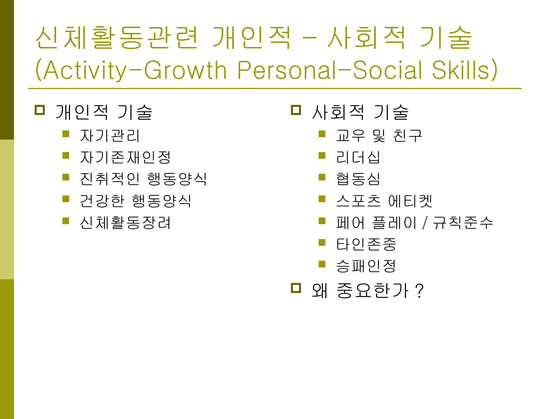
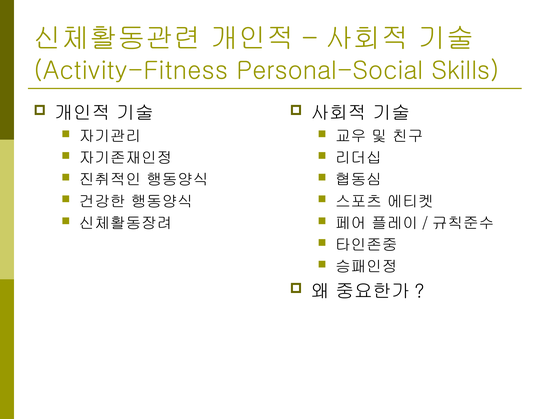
Activity-Growth: Activity-Growth -> Activity-Fitness (131, 71)
